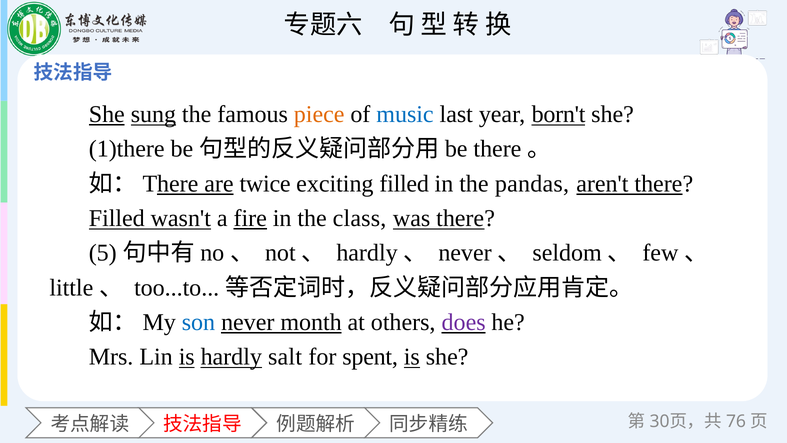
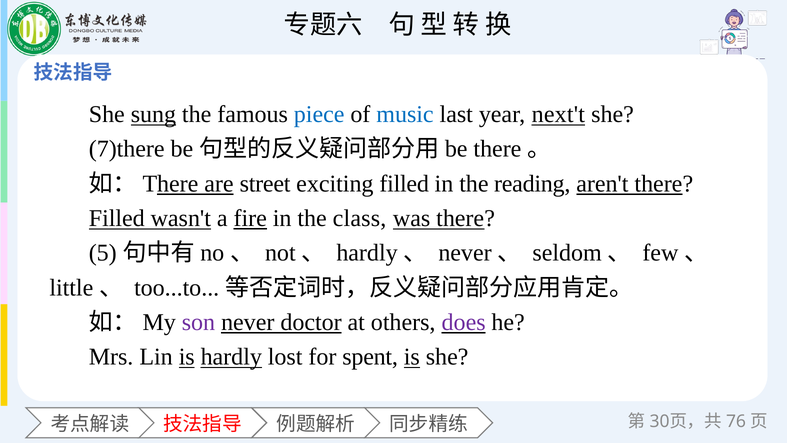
She underline: present -> none (107, 114)
piece colour: orange -> blue (319, 114)
born't: born't -> next't (558, 114)
1)there: 1)there -> 7)there (127, 149)
twice: twice -> street (265, 184)
pandas: pandas -> reading (532, 184)
son colour: blue -> purple (198, 322)
month: month -> doctor (311, 322)
salt: salt -> lost (285, 357)
